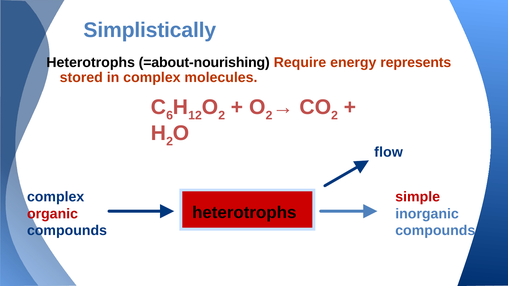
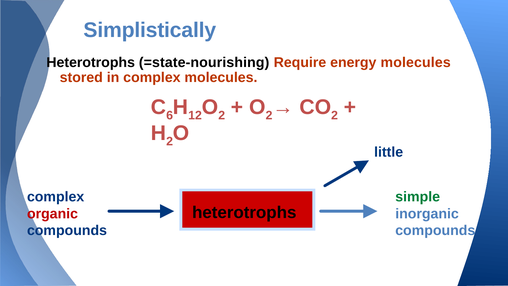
=about-nourishing: =about-nourishing -> =state-nourishing (204, 62)
energy represents: represents -> molecules (416, 62)
flow: flow -> little (389, 152)
simple colour: red -> green (418, 197)
